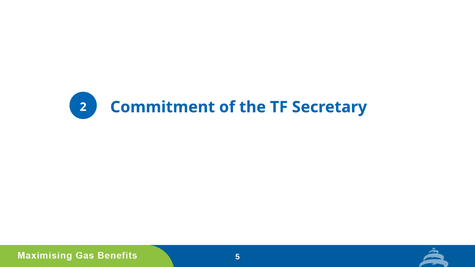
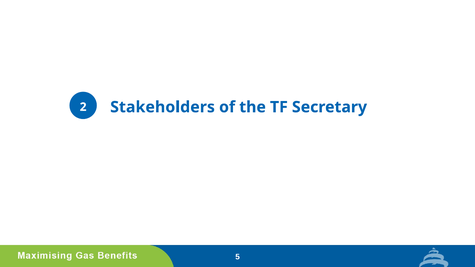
Commitment: Commitment -> Stakeholders (163, 107)
